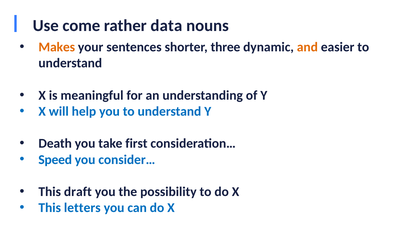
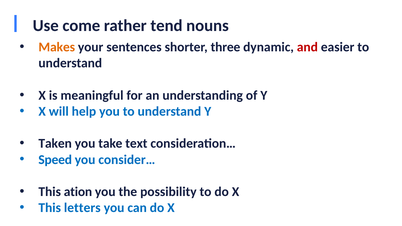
data: data -> tend (166, 26)
and colour: orange -> red (307, 47)
Death: Death -> Taken (55, 144)
first: first -> text (136, 144)
draft: draft -> ation (78, 192)
